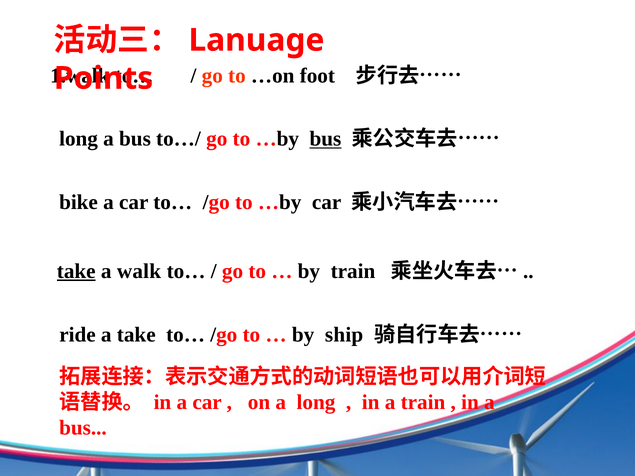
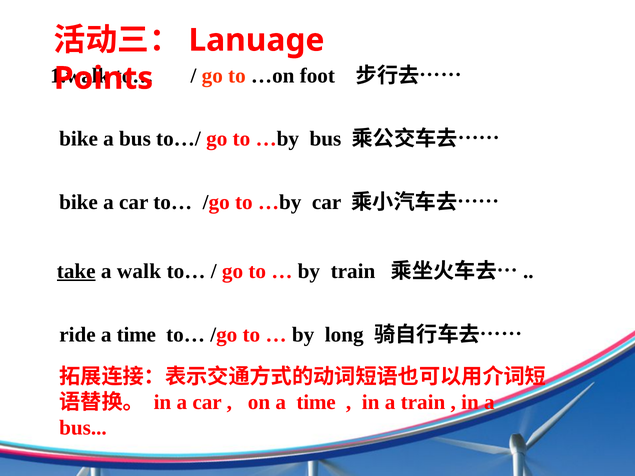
long: long -> bike (79, 139)
bus underline: present -> none (325, 139)
ride a take: take -> time (136, 335)
ship: ship -> long (344, 335)
on a long: long -> time (316, 403)
